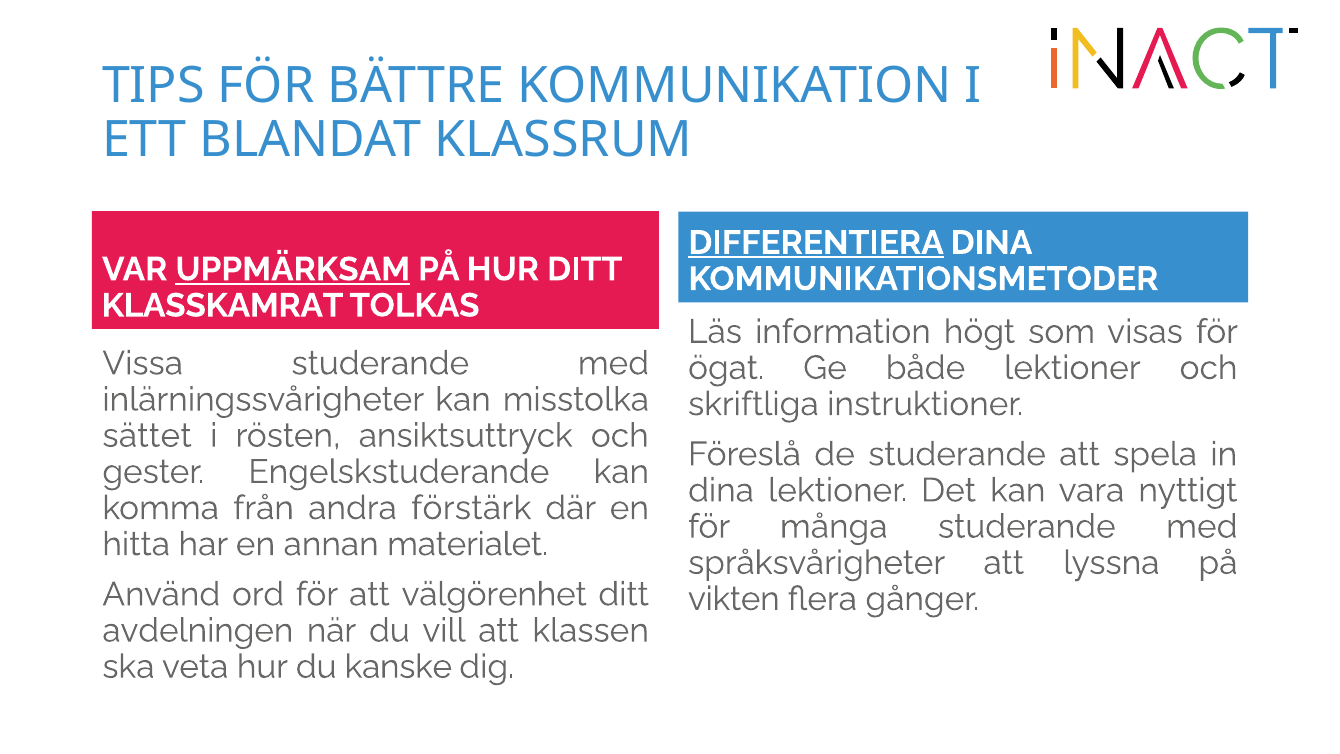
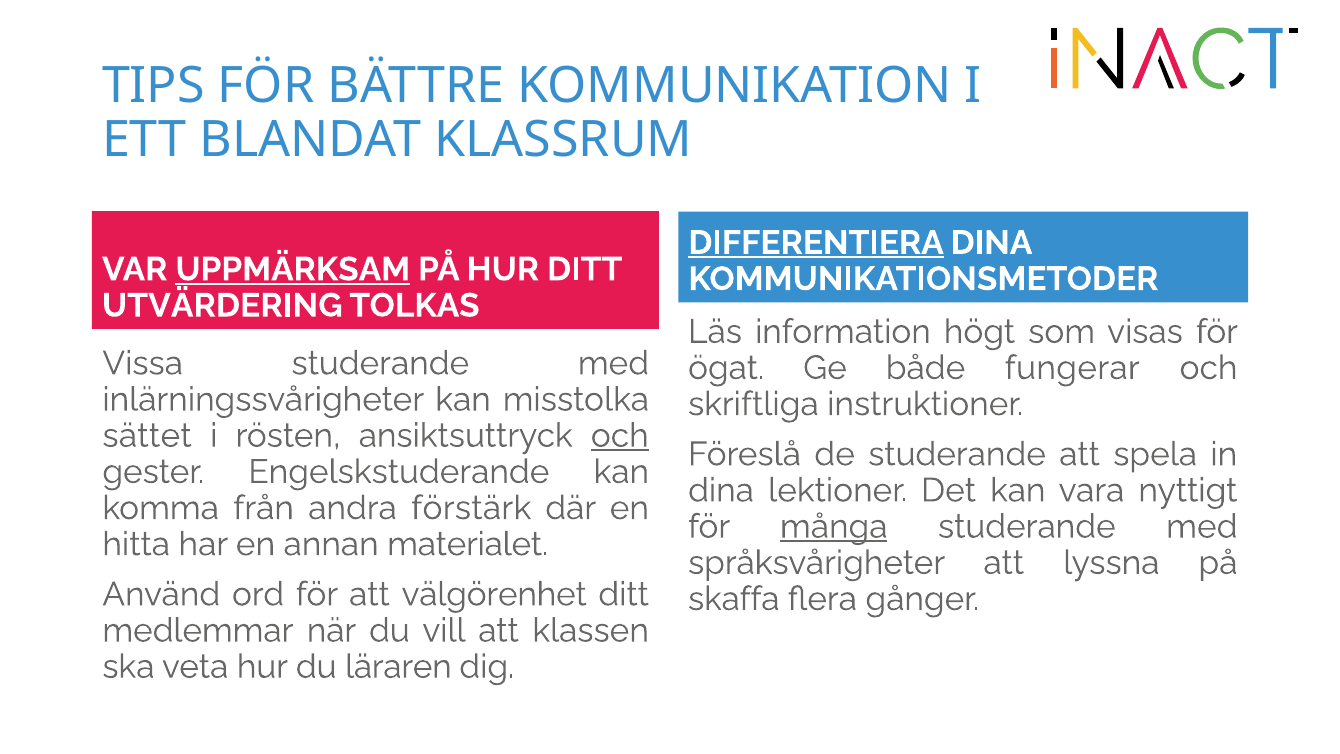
KLASSKAMRAT: KLASSKAMRAT -> UTVÄRDERING (222, 305)
både lektioner: lektioner -> fungerar (1072, 368)
och underline: none -> present (620, 435)
många underline: none -> present (834, 526)
vikten: vikten -> skaffa (734, 599)
avdelningen: avdelningen -> medlemmar (198, 630)
kanske: kanske -> läraren (398, 666)
